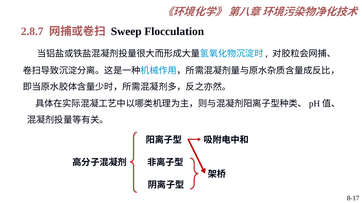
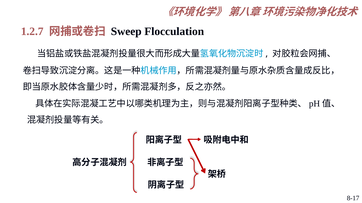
2.8.7: 2.8.7 -> 1.2.7 (32, 32)
